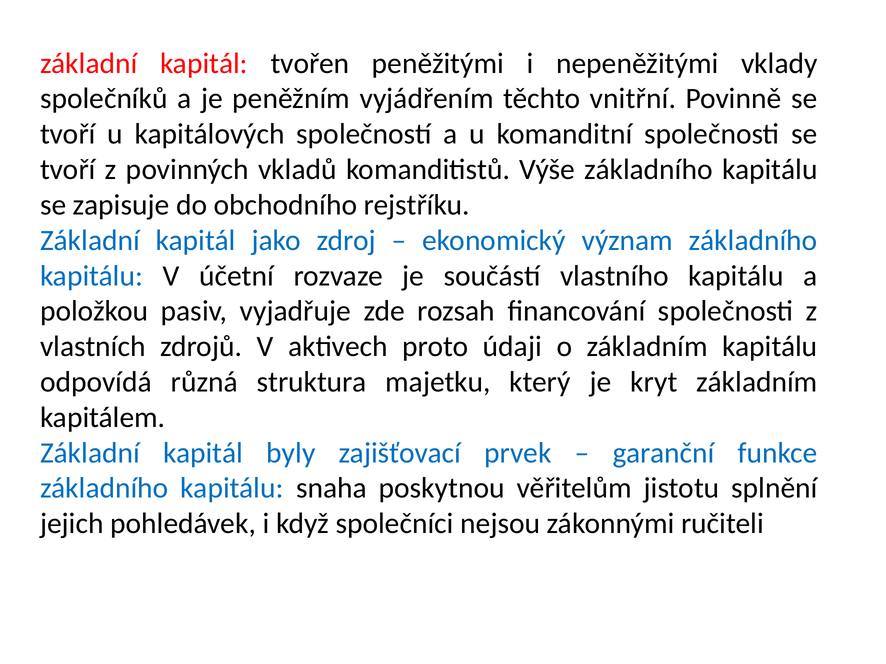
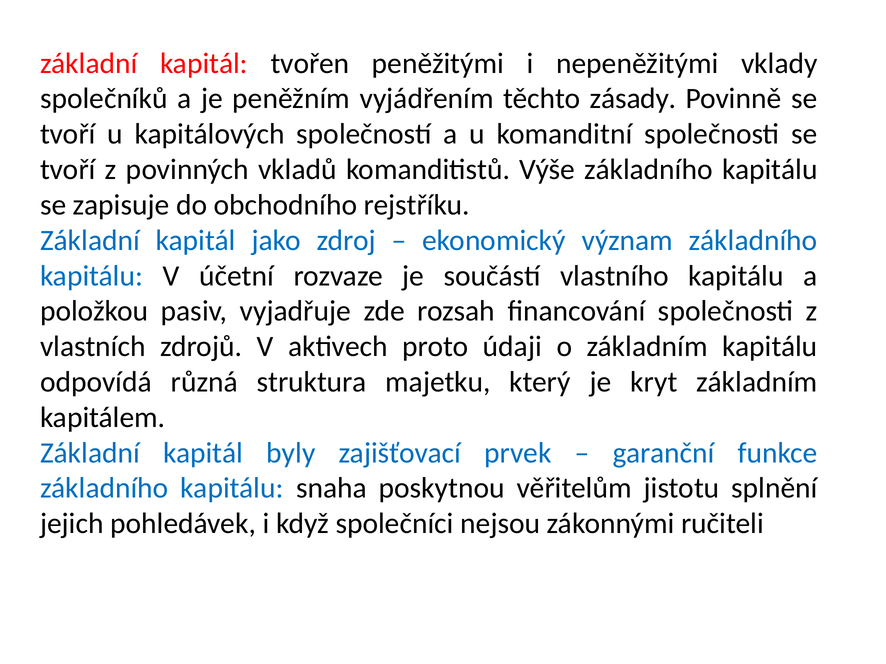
vnitřní: vnitřní -> zásady (633, 99)
